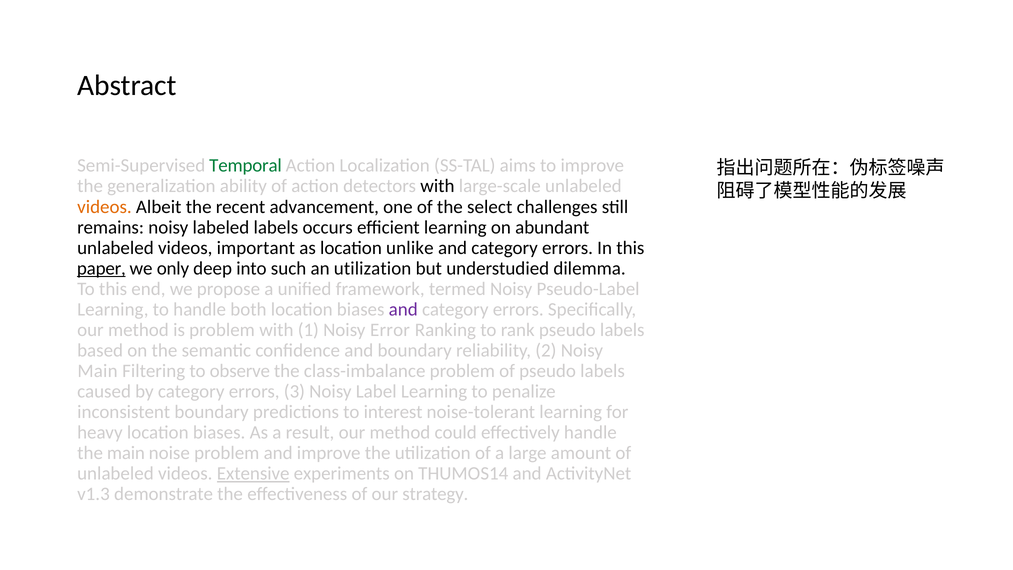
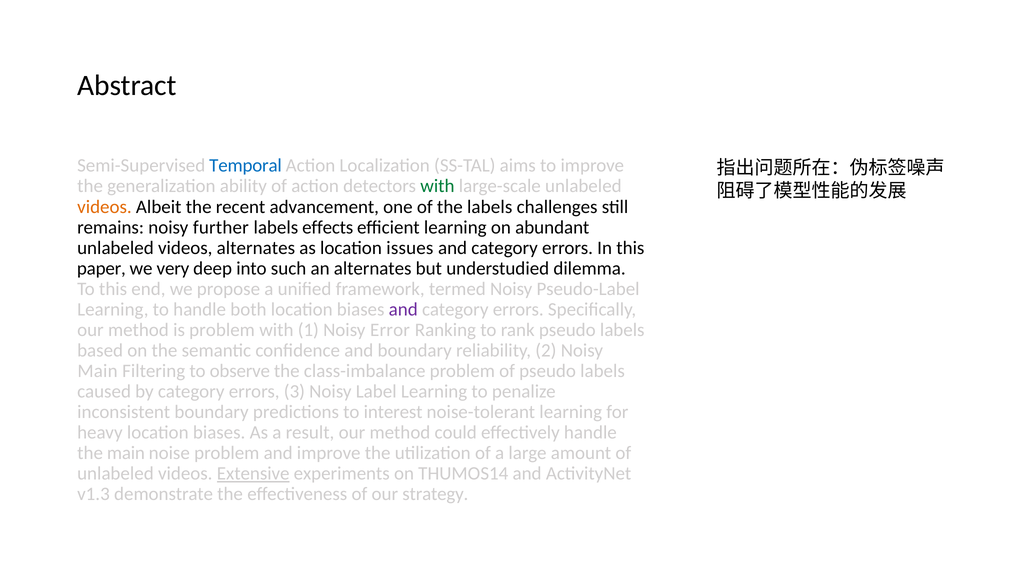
Temporal colour: green -> blue (246, 166)
with colour: black -> green (437, 186)
the select: select -> labels (490, 207)
labeled: labeled -> further (221, 227)
occurs: occurs -> effects (328, 227)
videos important: important -> alternates (256, 248)
unlike: unlike -> issues (410, 248)
paper underline: present -> none (101, 268)
only: only -> very (173, 268)
an utilization: utilization -> alternates (373, 268)
